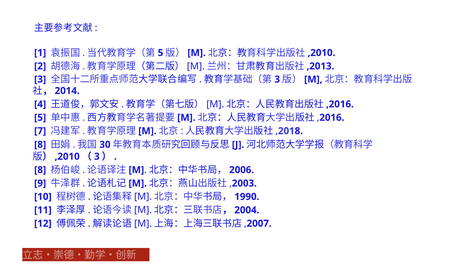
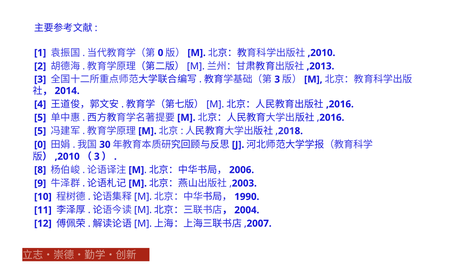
5: 5 -> 0 (161, 53)
7: 7 -> 5 (40, 131)
8: 8 -> 0 (40, 144)
